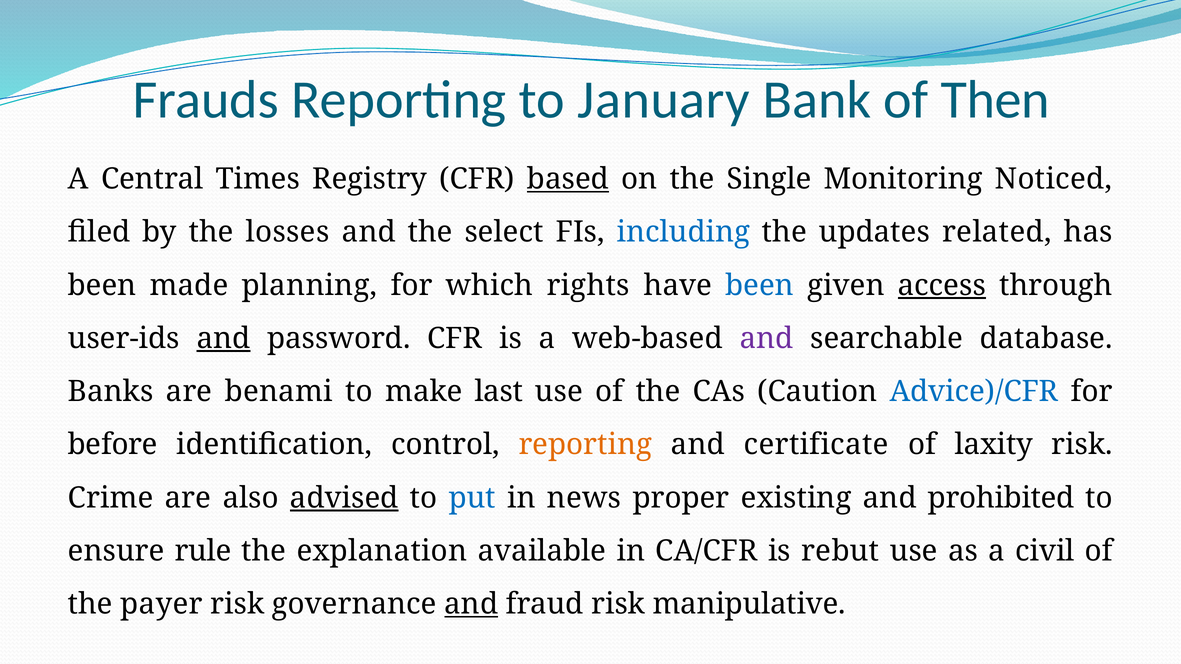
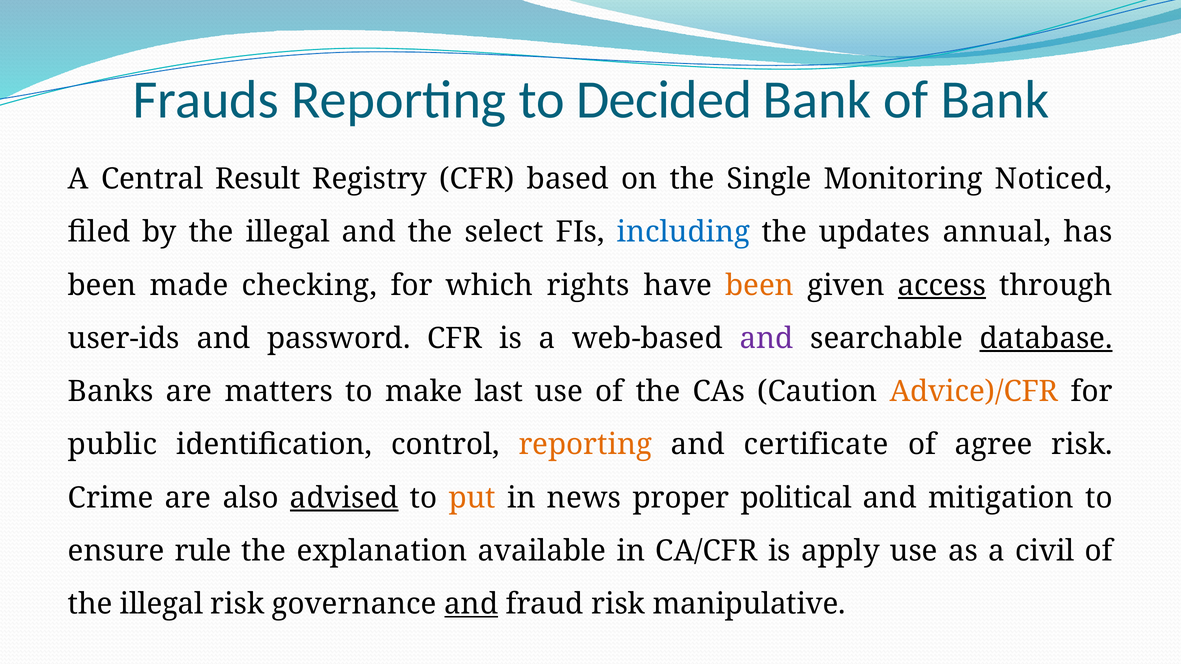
January: January -> Decided (664, 100)
of Then: Then -> Bank (995, 100)
Times: Times -> Result (258, 179)
based underline: present -> none (568, 179)
by the losses: losses -> illegal (288, 232)
related: related -> annual (997, 232)
planning: planning -> checking (309, 285)
been colour: blue -> orange (760, 285)
and underline: present -> none (223, 339)
database underline: none -> present (1046, 339)
benami: benami -> matters (279, 392)
Advice)/CFR colour: blue -> orange (974, 392)
before: before -> public (112, 445)
laxity: laxity -> agree (994, 445)
put colour: blue -> orange (472, 498)
existing: existing -> political (796, 498)
prohibited: prohibited -> mitigation (1001, 498)
rebut: rebut -> apply (840, 551)
payer: payer -> illegal (162, 604)
